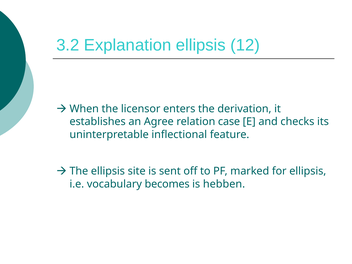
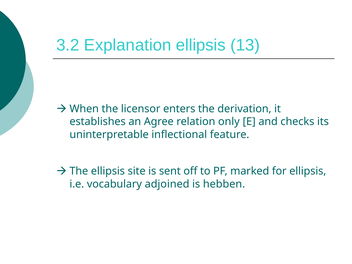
12: 12 -> 13 (245, 45)
case: case -> only (229, 122)
becomes: becomes -> adjoined (167, 184)
